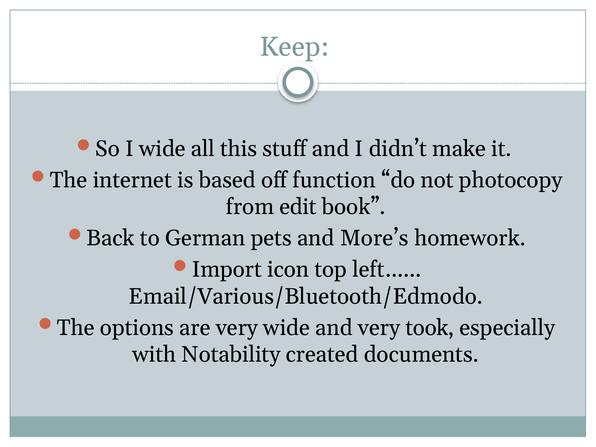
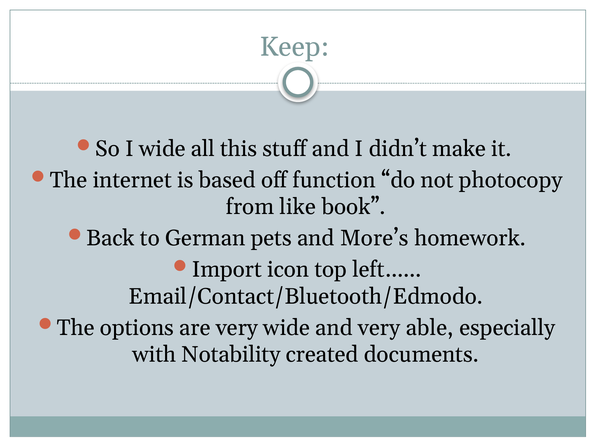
edit: edit -> like (298, 207)
Email/Various/Bluetooth/Edmodo: Email/Various/Bluetooth/Edmodo -> Email/Contact/Bluetooth/Edmodo (306, 296)
took: took -> able (430, 328)
